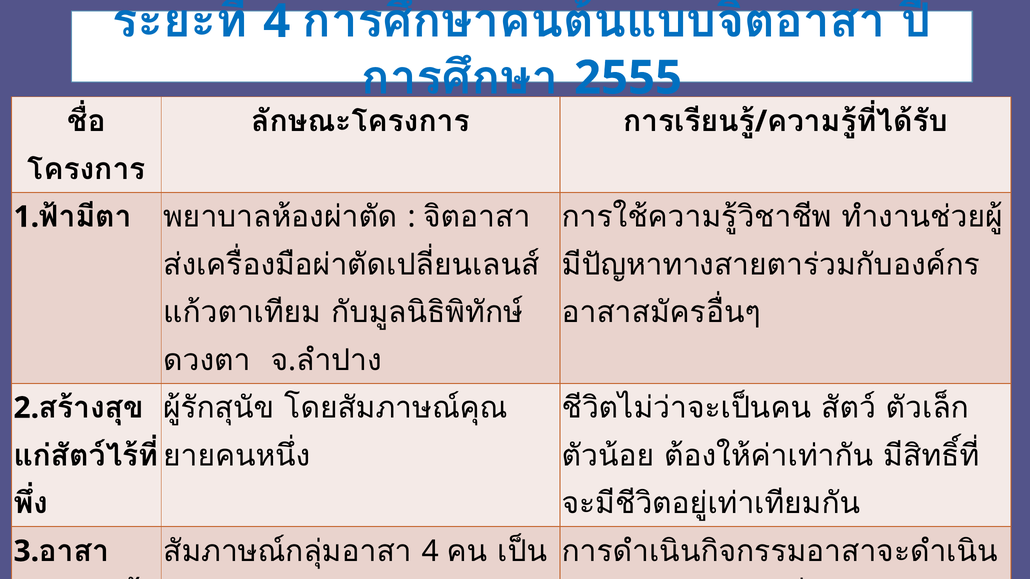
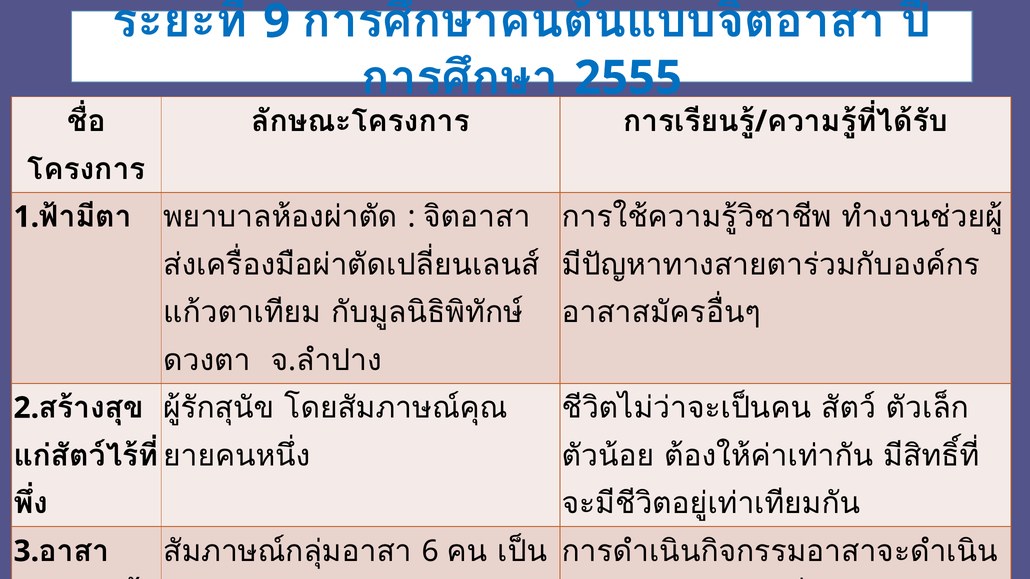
4: 4 -> 9 (277, 21)
4: 4 -> 6 (430, 552)
